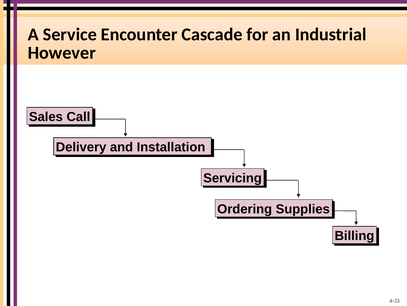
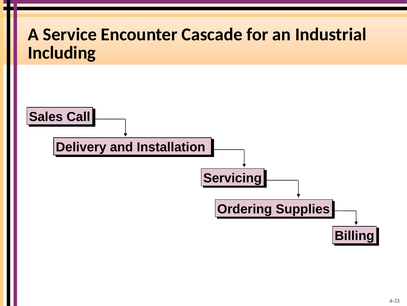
However: However -> Including (62, 53)
